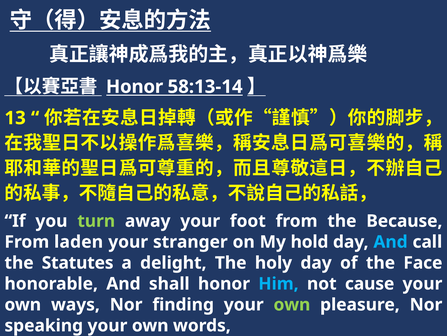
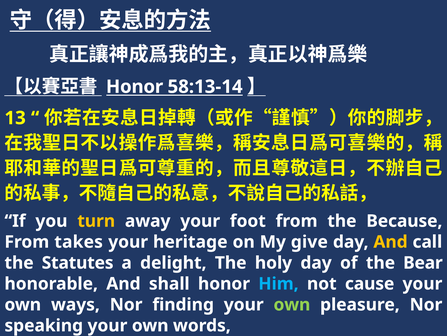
turn colour: light green -> yellow (96, 221)
laden: laden -> takes (79, 241)
stranger: stranger -> heritage (190, 241)
hold: hold -> give (309, 241)
And colour: light blue -> yellow (391, 241)
Face: Face -> Bear (423, 262)
